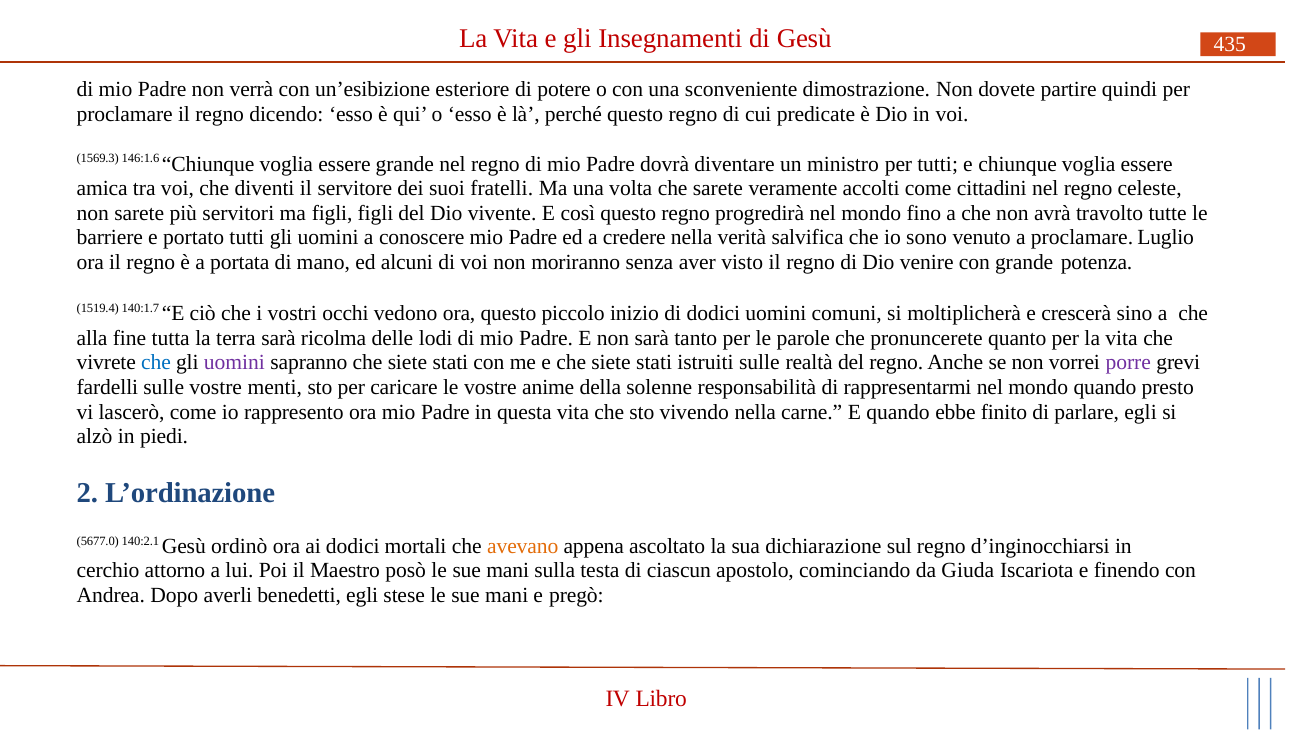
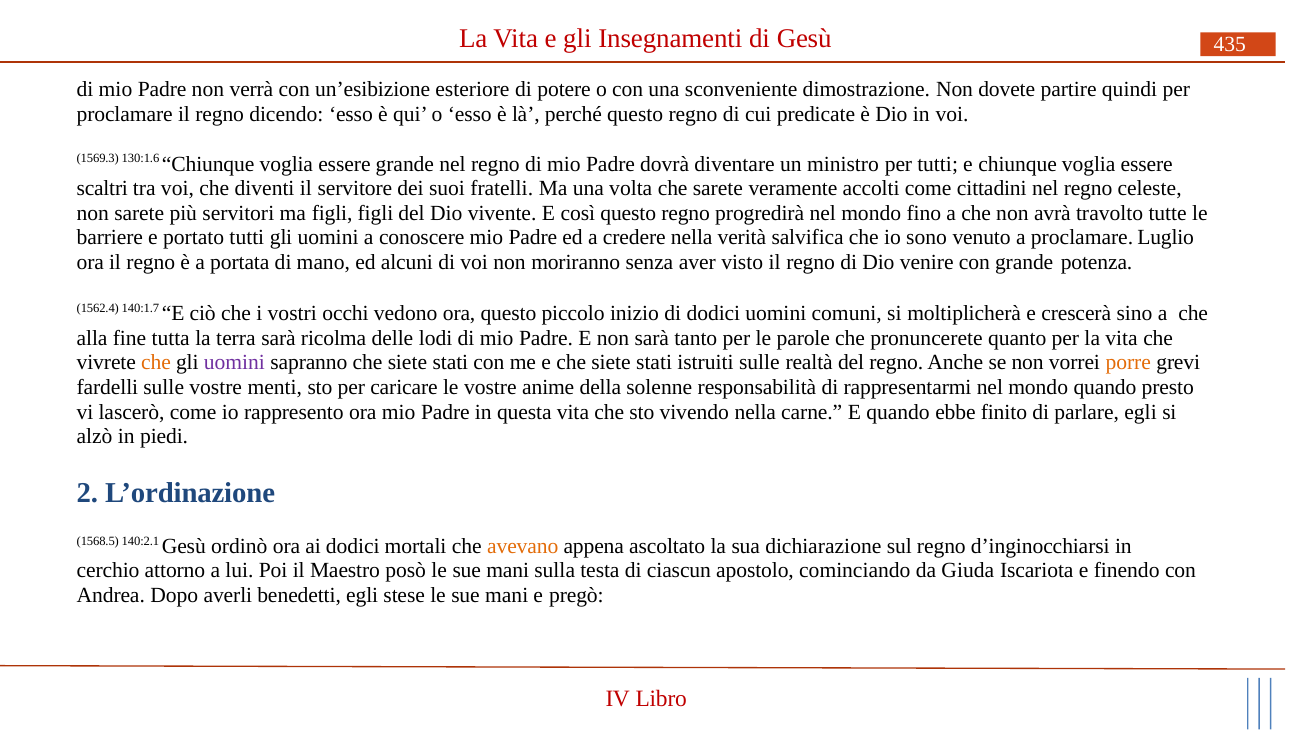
146:1.6: 146:1.6 -> 130:1.6 (141, 159)
amica: amica -> scaltri (102, 189)
1519.4: 1519.4 -> 1562.4 (98, 308)
che colour: blue -> orange (156, 363)
porre colour: purple -> orange (1128, 363)
5677.0: 5677.0 -> 1568.5 (98, 541)
